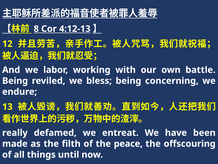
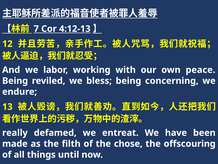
8: 8 -> 7 (36, 29)
battle: battle -> peace (201, 70)
peace: peace -> chose (128, 143)
